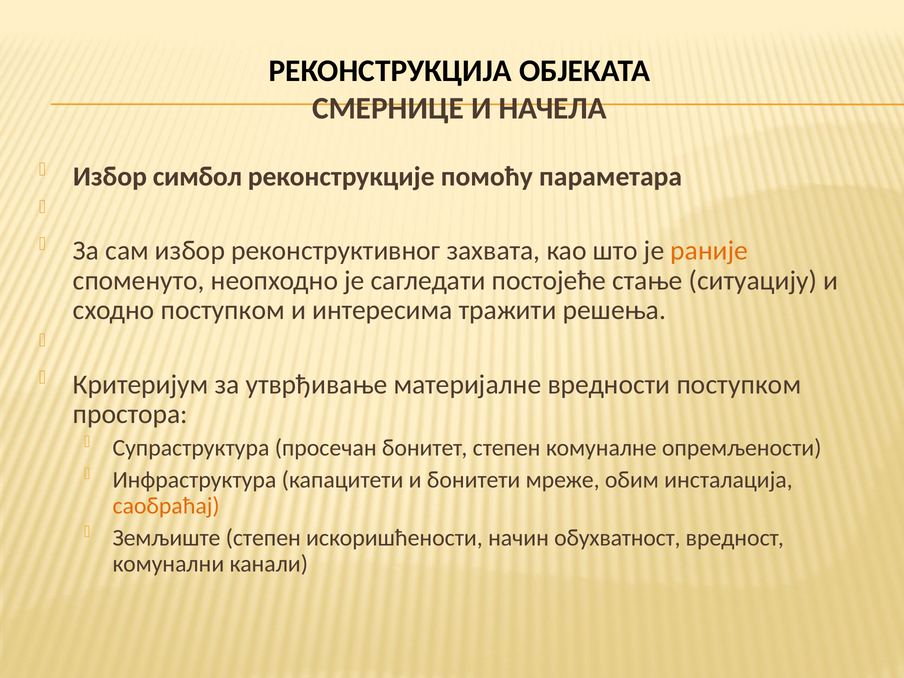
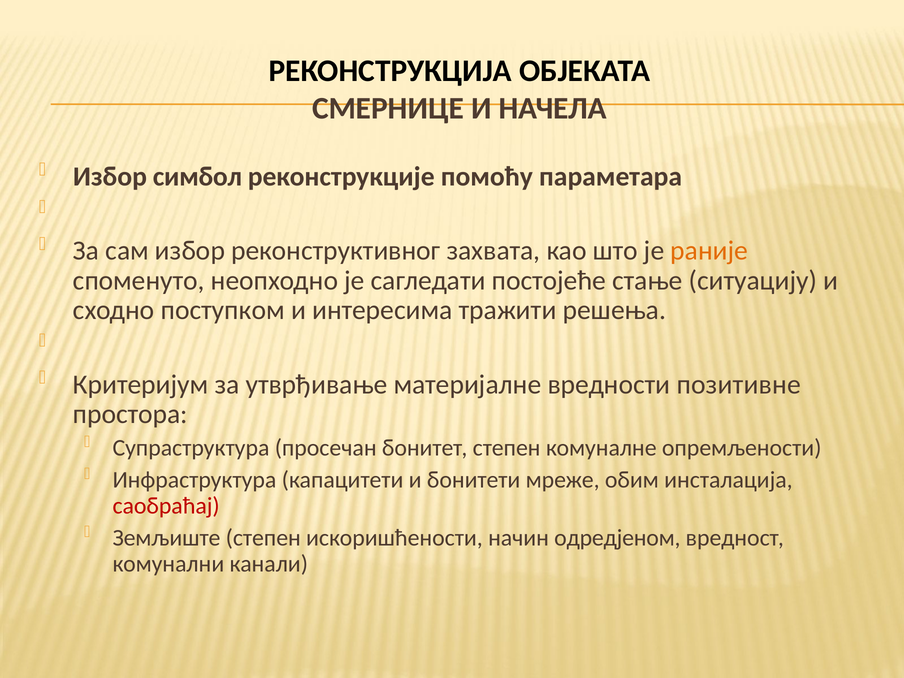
вредности поступком: поступком -> позитивне (739, 384)
саобраћај colour: orange -> red (166, 506)
обухватност: обухватност -> одредјеном (617, 538)
